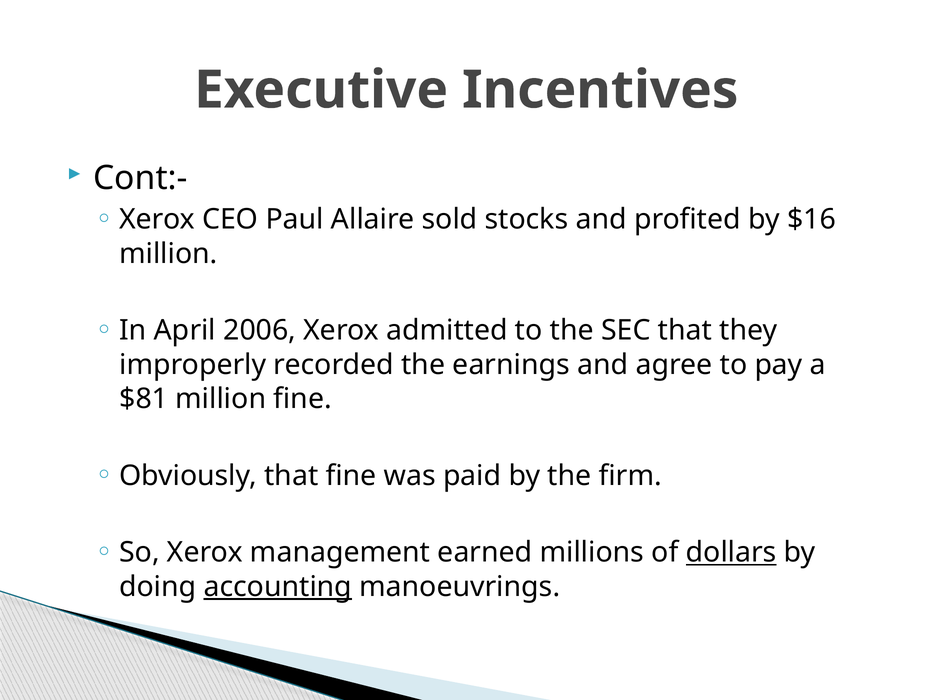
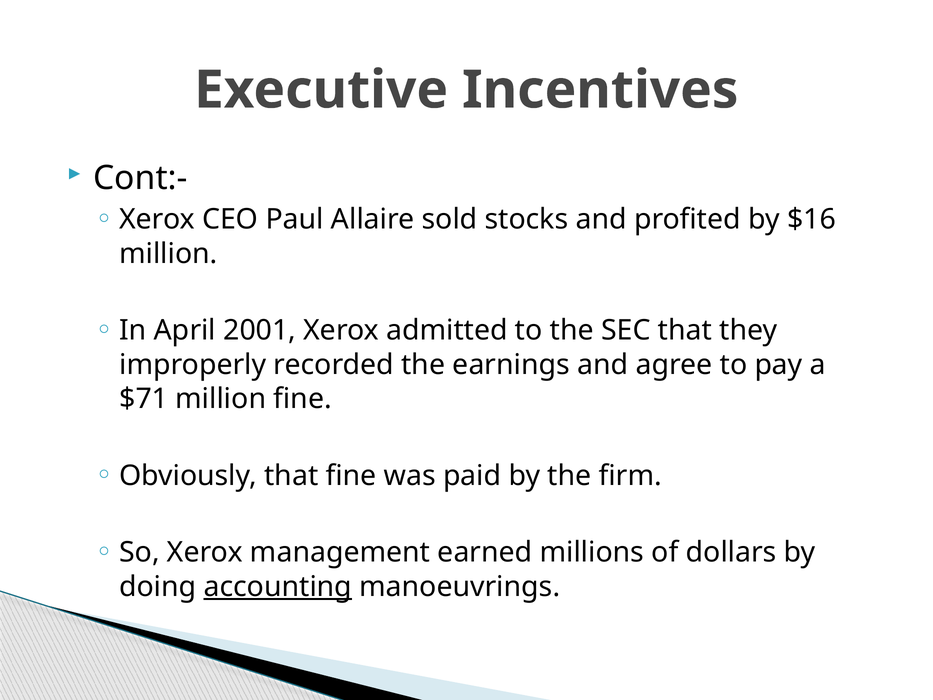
2006: 2006 -> 2001 (260, 330)
$81: $81 -> $71 (144, 399)
dollars underline: present -> none (731, 552)
